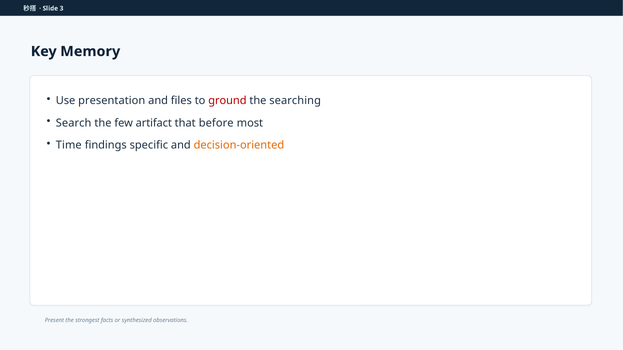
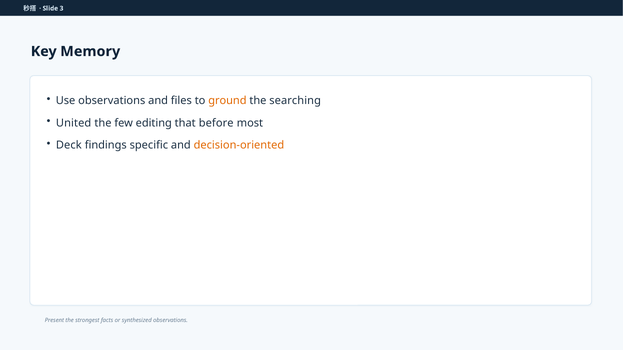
Use presentation: presentation -> observations (112, 101)
ground colour: red -> orange (227, 101)
Search: Search -> United (74, 123)
artifact: artifact -> editing (154, 123)
Time: Time -> Deck (69, 145)
